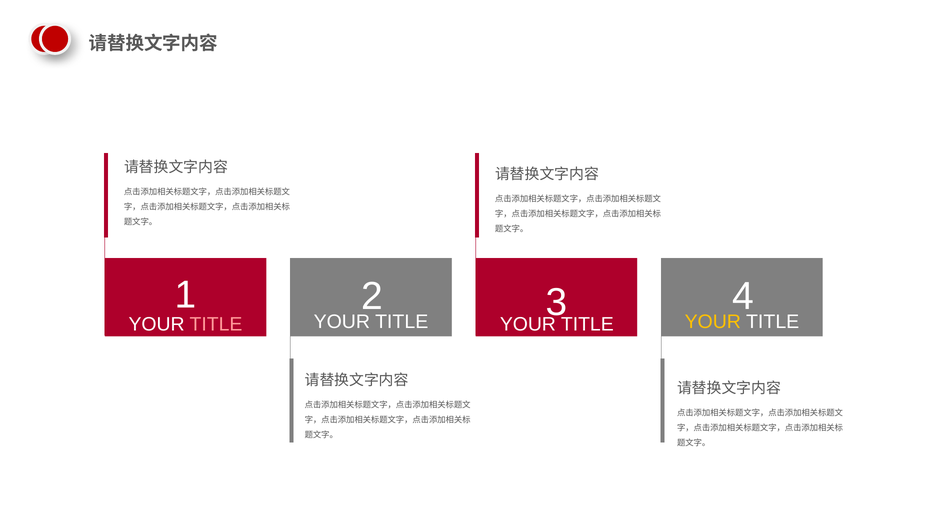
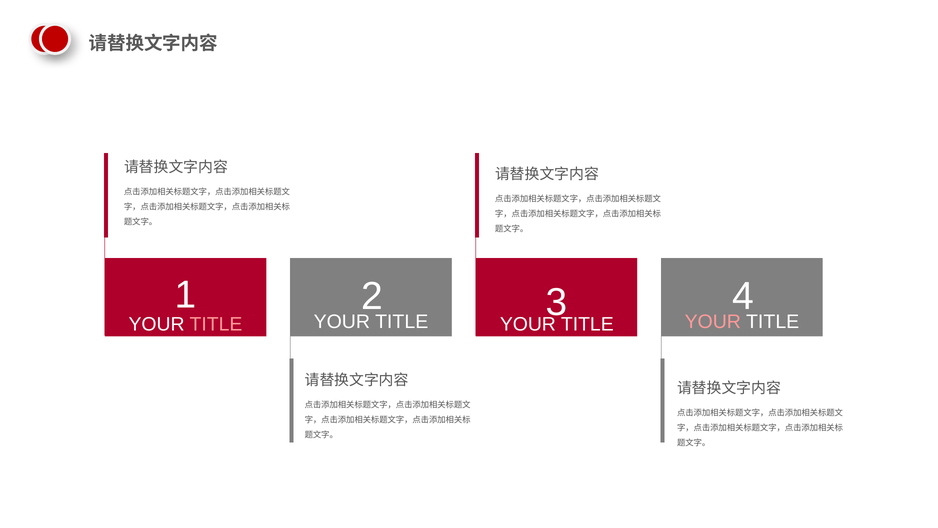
YOUR colour: yellow -> pink (713, 322)
